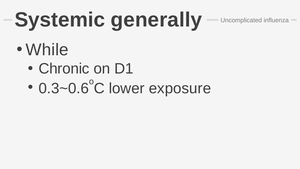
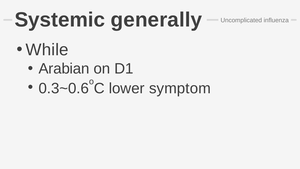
Chronic: Chronic -> Arabian (64, 69)
exposure: exposure -> symptom (180, 88)
